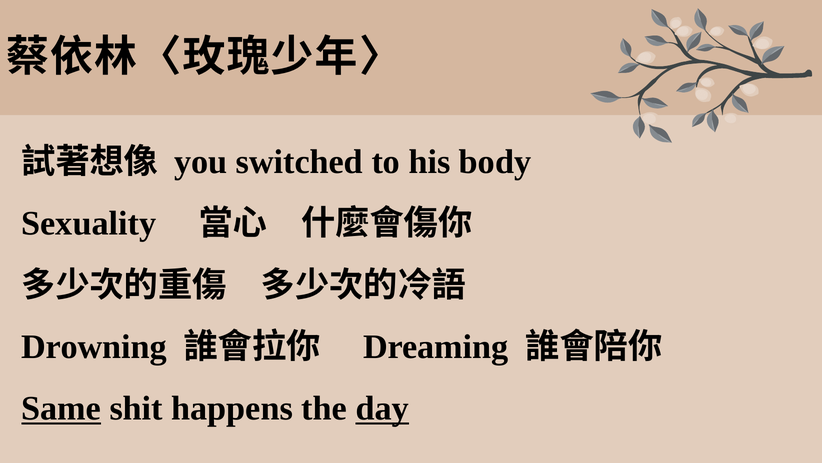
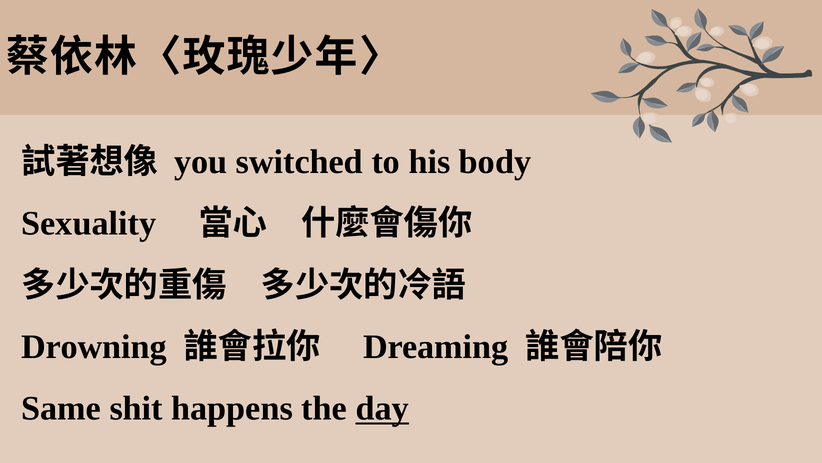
Same underline: present -> none (61, 408)
